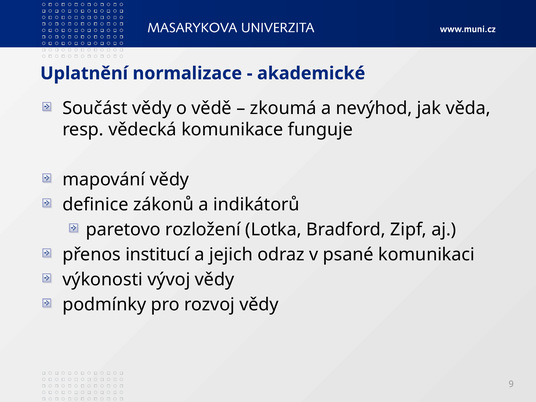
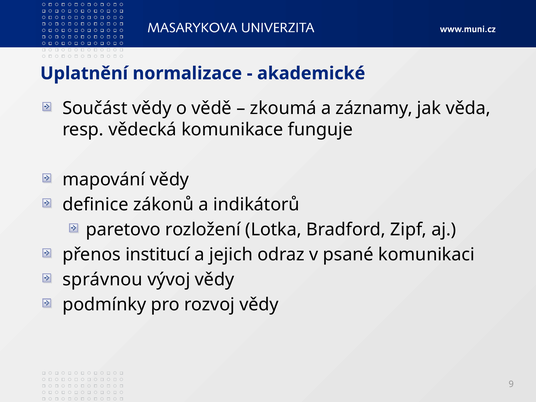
nevýhod: nevýhod -> záznamy (374, 108)
výkonosti: výkonosti -> správnou (103, 280)
